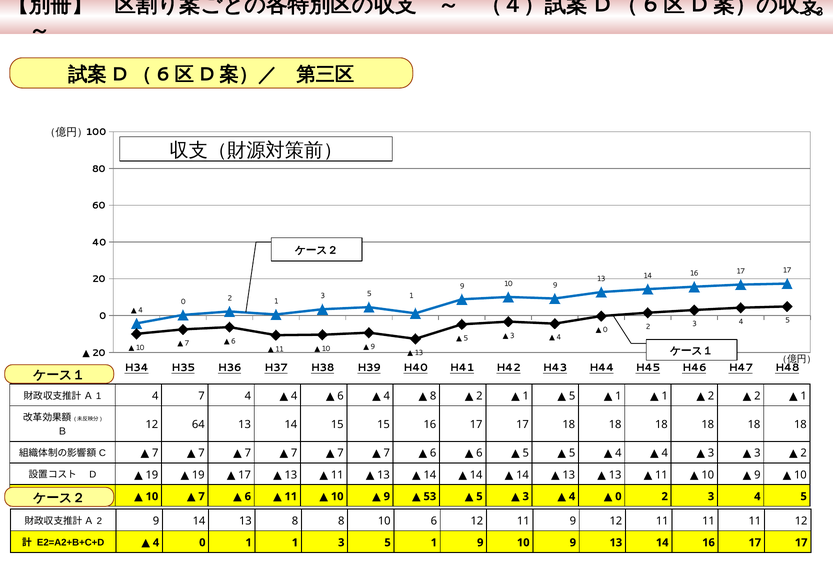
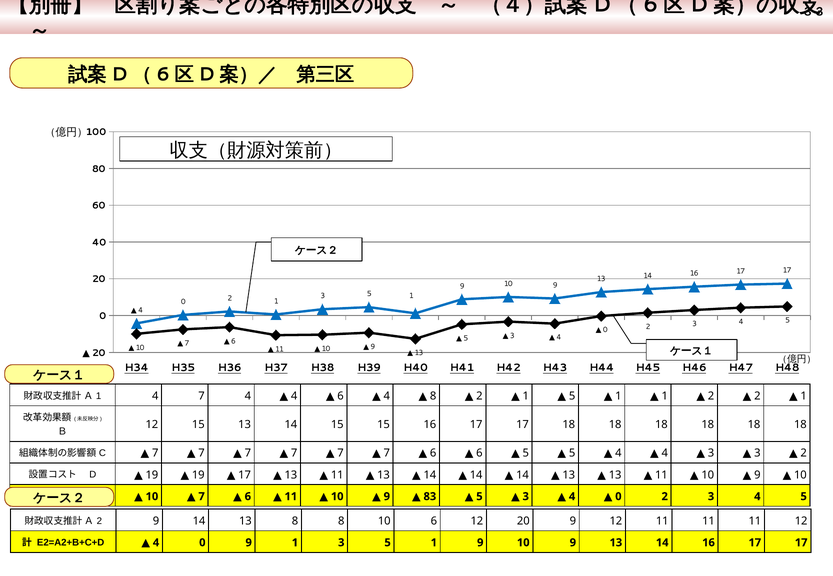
12 64: 64 -> 15 (198, 425)
53: 53 -> 83 (430, 497)
6 12 11: 11 -> 20 (523, 522)
0 1: 1 -> 9 (249, 543)
